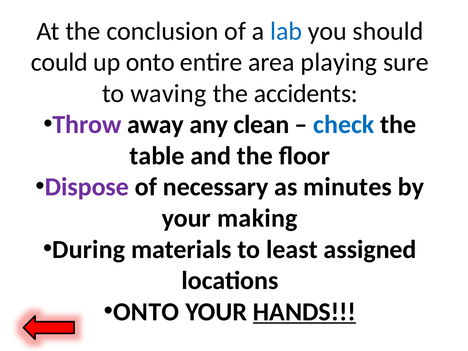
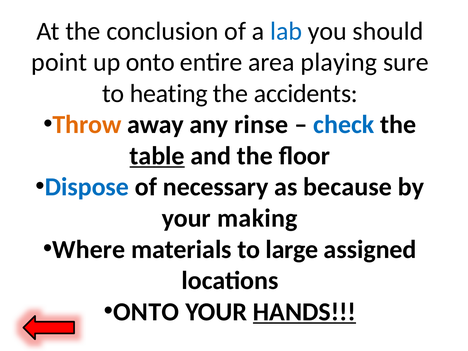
could: could -> point (59, 62)
waving: waving -> heating (169, 93)
Throw colour: purple -> orange (87, 125)
clean: clean -> rinse (261, 125)
table underline: none -> present (157, 156)
Dispose colour: purple -> blue (87, 187)
minutes: minutes -> because (348, 187)
During: During -> Where (89, 249)
least: least -> large (292, 249)
